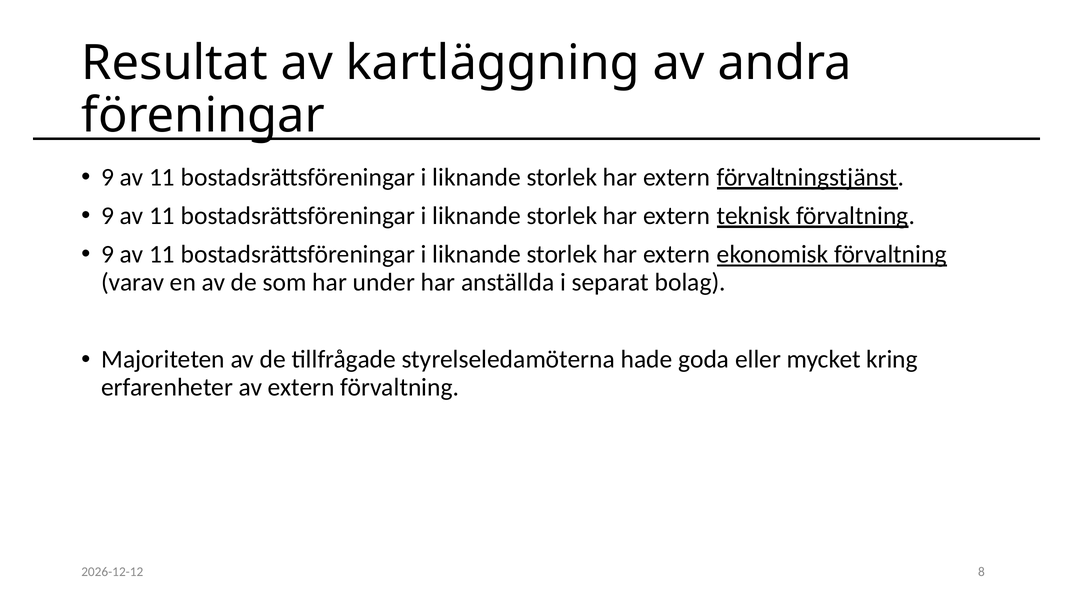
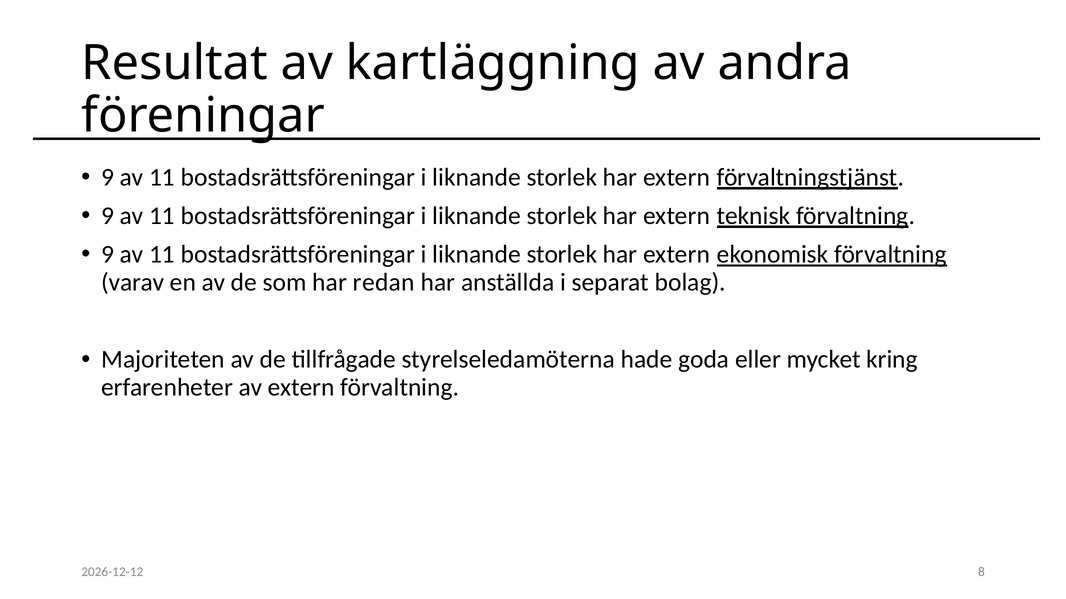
under: under -> redan (384, 282)
